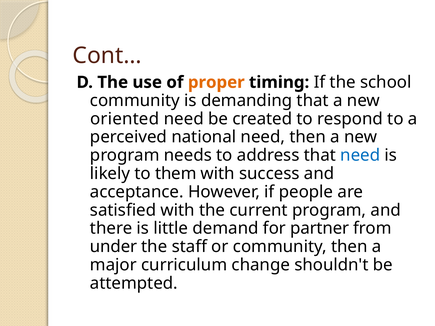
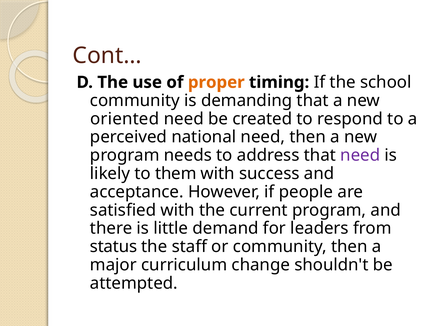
need colour: blue -> purple (360, 155)
partner: partner -> leaders (320, 229)
under: under -> status (114, 247)
